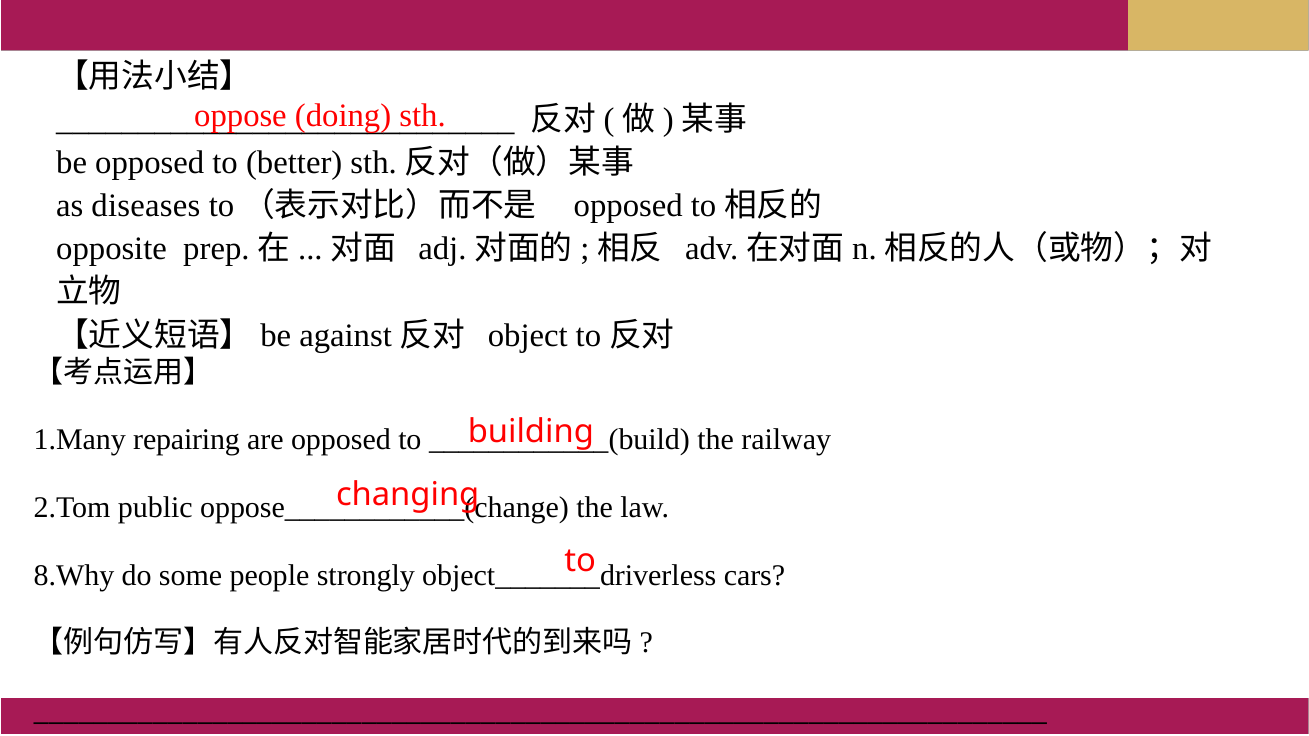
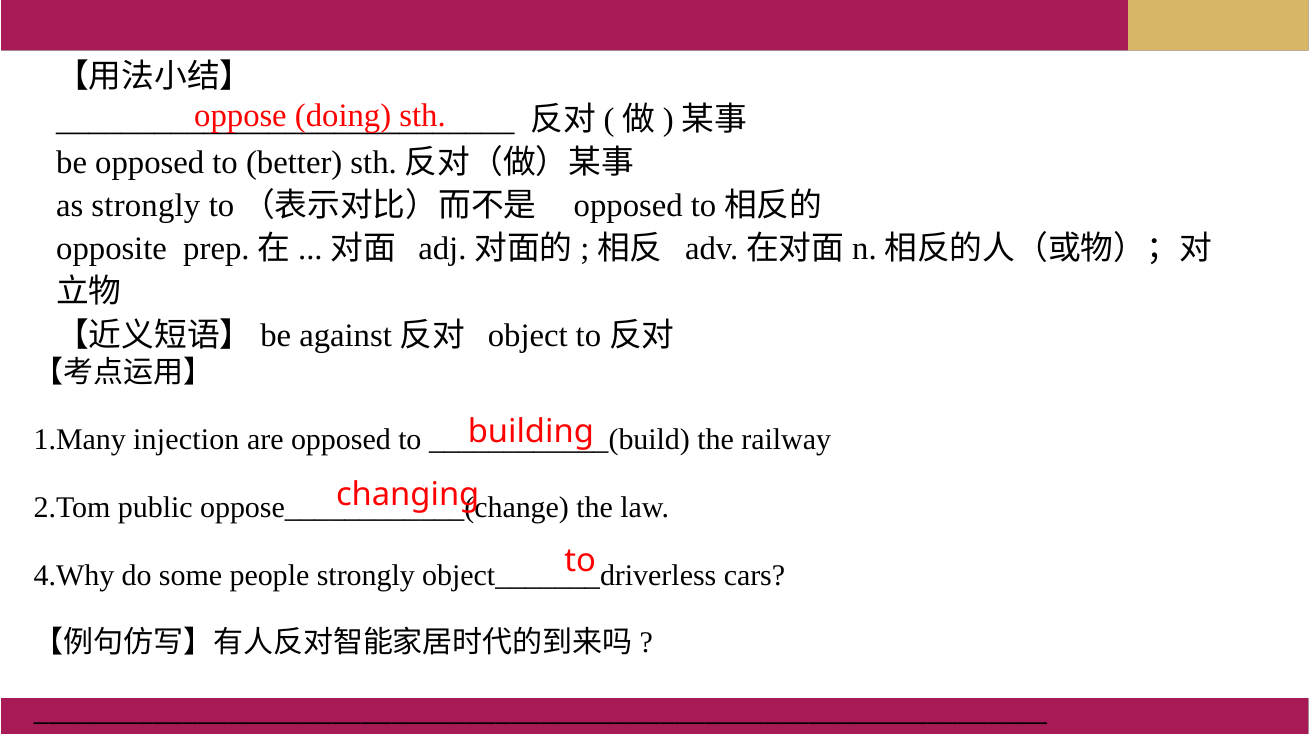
as diseases: diseases -> strongly (146, 206)
repairing: repairing -> injection (186, 440)
8.Why: 8.Why -> 4.Why (74, 575)
